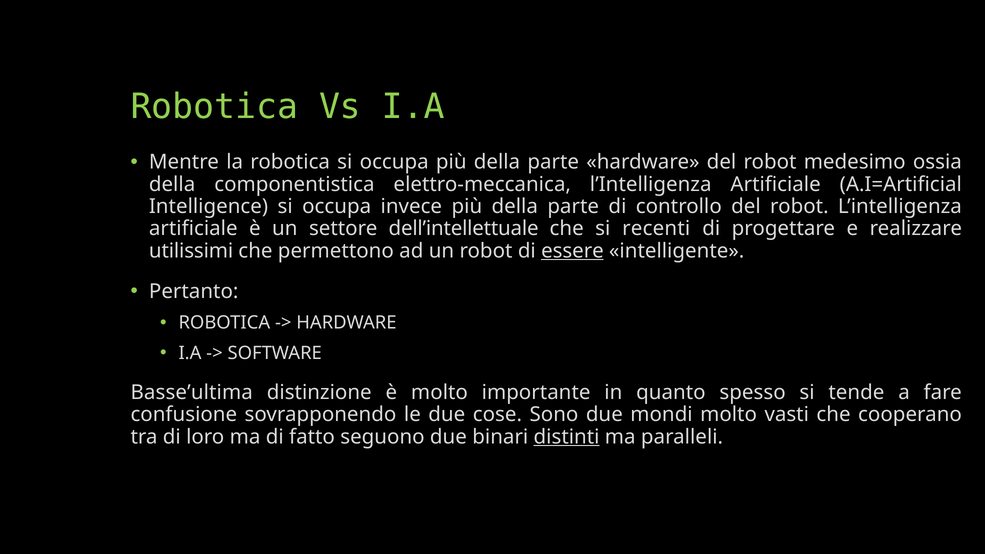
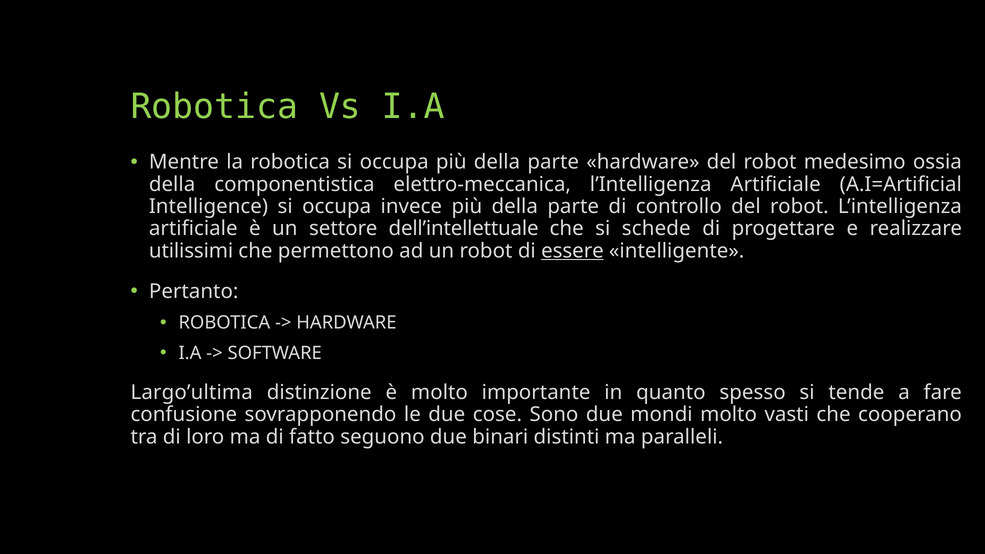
recenti: recenti -> schede (656, 229)
Basse’ultima: Basse’ultima -> Largo’ultima (192, 392)
distinti underline: present -> none (567, 437)
